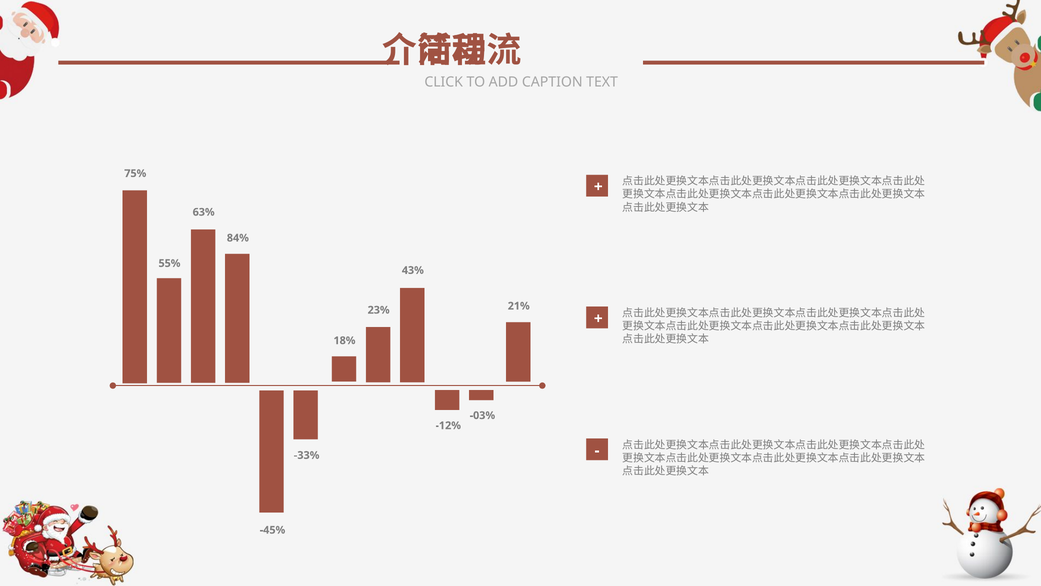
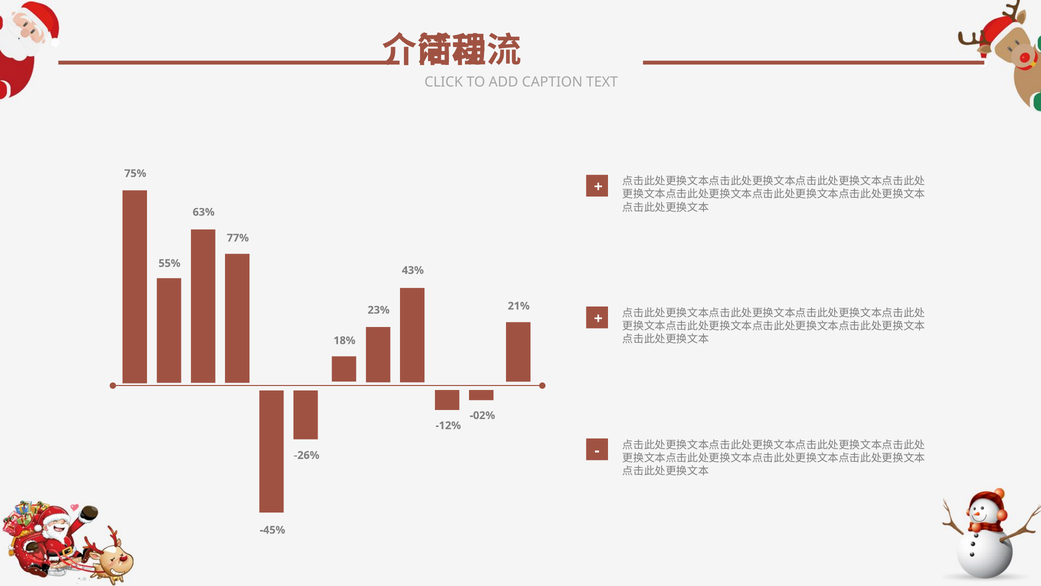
84%: 84% -> 77% (238, 238)
-03%: -03% -> -02% (482, 415)
-33%: -33% -> -26% (307, 455)
